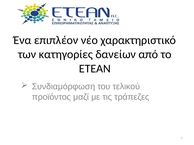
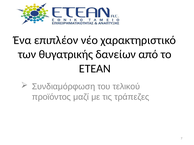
κατηγορίες: κατηγορίες -> θυγατρικής (66, 55)
